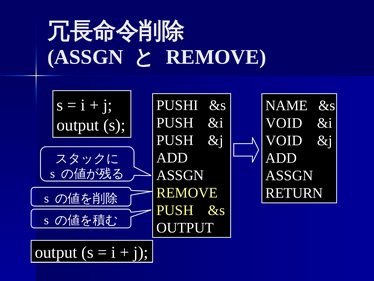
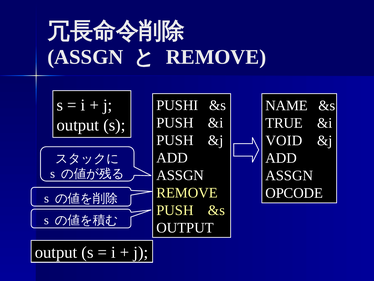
VOID: VOID -> TRUE (284, 123)
RETURN: RETURN -> OPCODE (294, 193)
